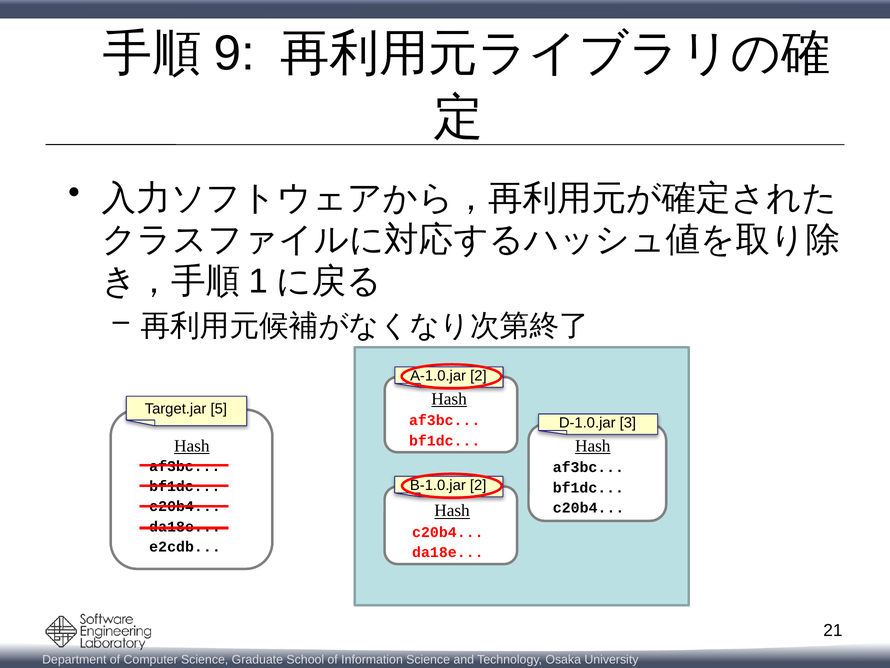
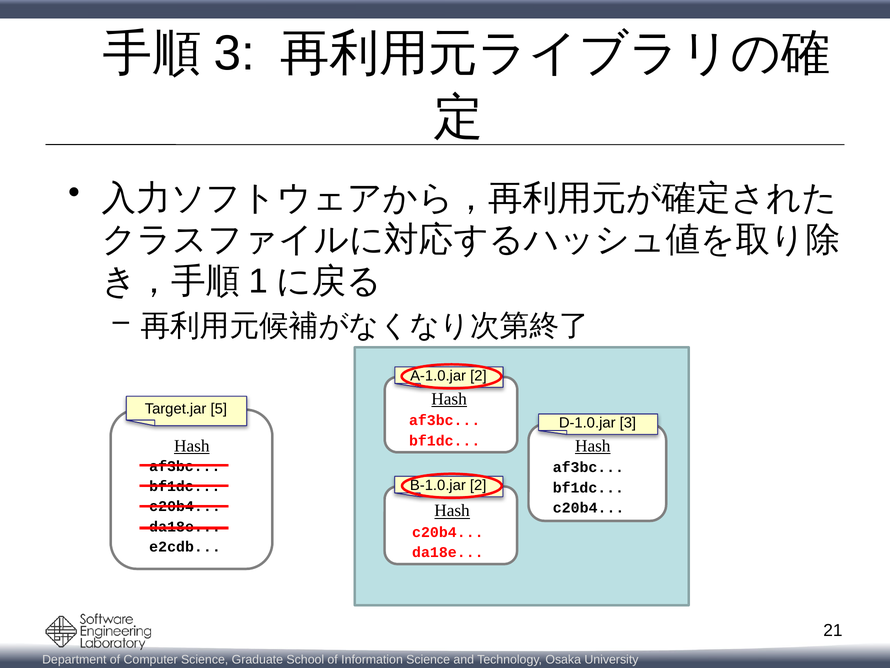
9: 9 -> 3 (234, 53)
